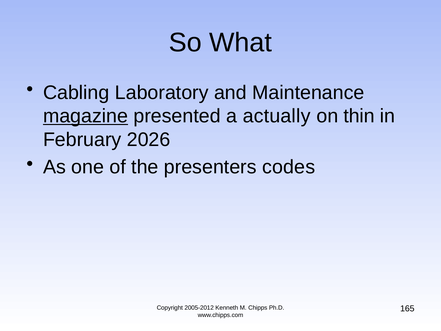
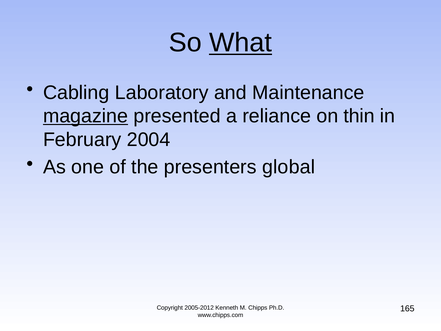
What underline: none -> present (241, 43)
actually: actually -> reliance (277, 116)
2026: 2026 -> 2004 (149, 140)
codes: codes -> global (289, 167)
